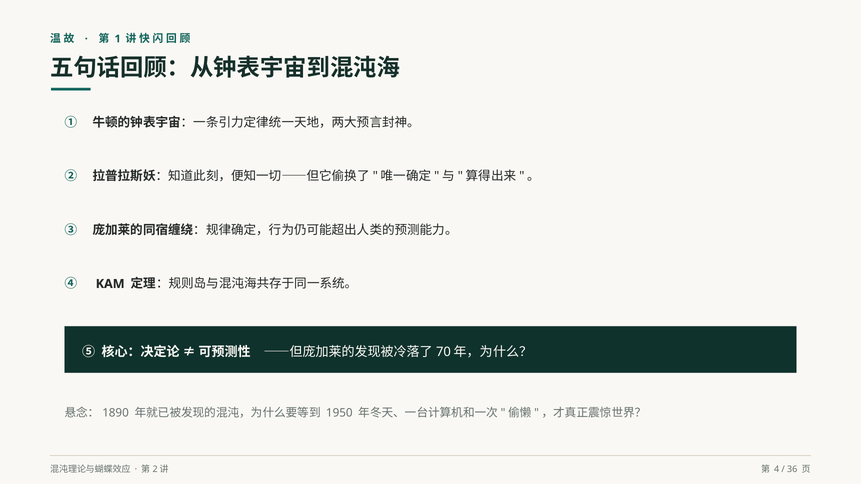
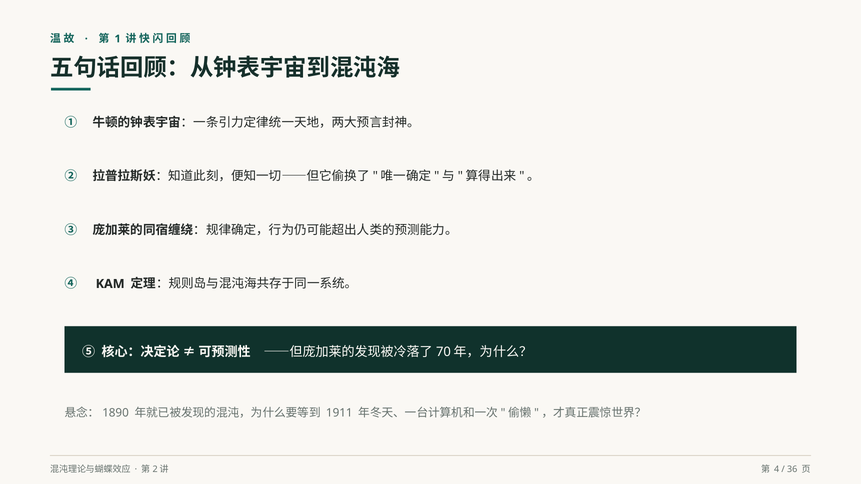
1950: 1950 -> 1911 (339, 413)
